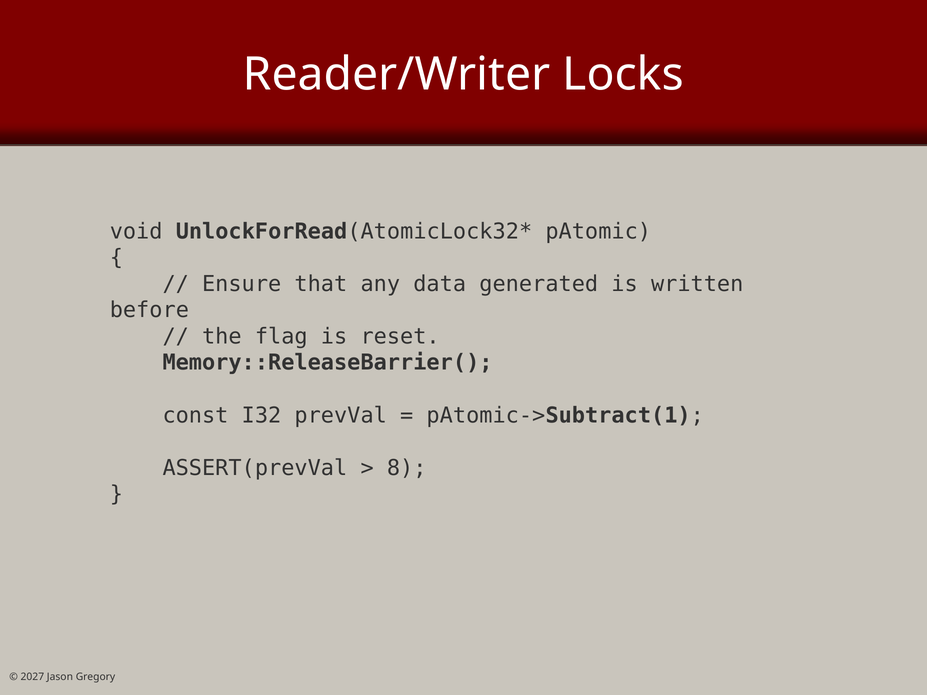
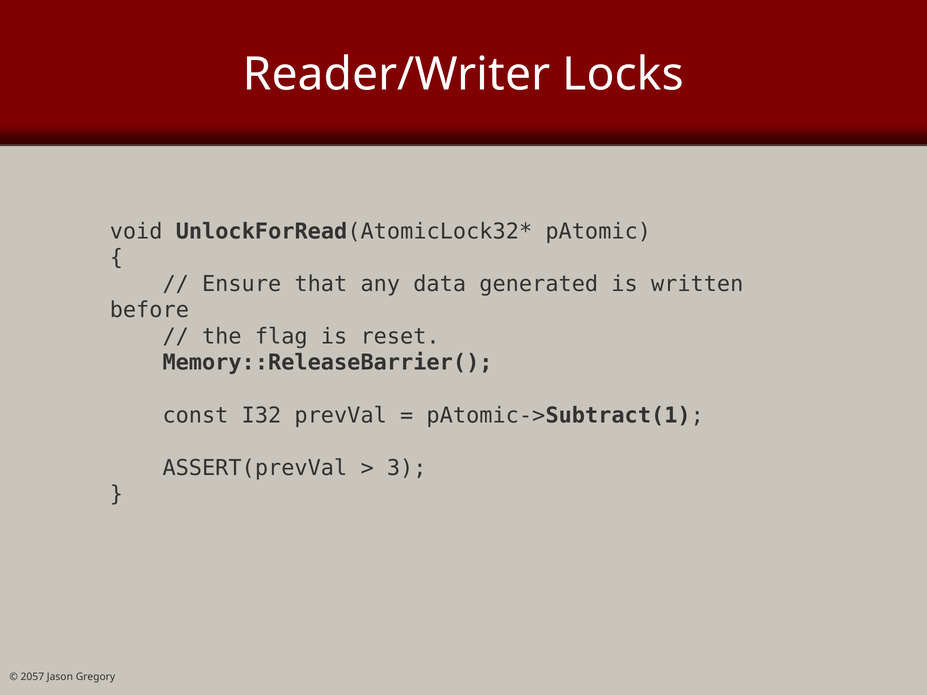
8: 8 -> 3 (407, 468)
2027: 2027 -> 2057 (32, 677)
